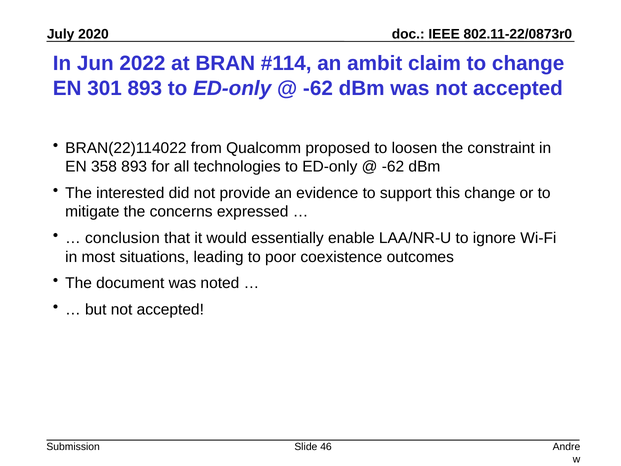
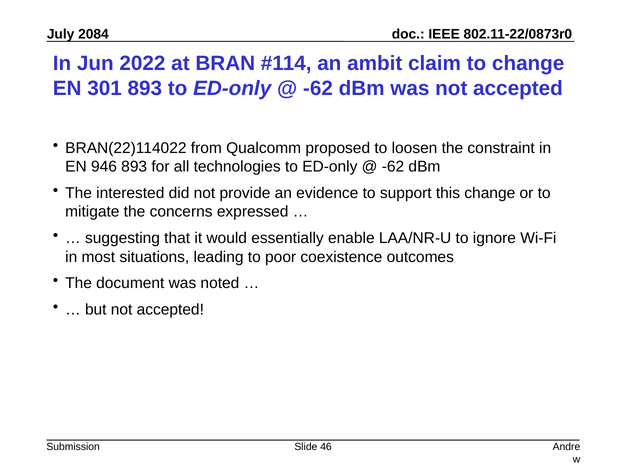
2020: 2020 -> 2084 (93, 34)
358: 358 -> 946 (104, 167)
conclusion: conclusion -> suggesting (122, 238)
